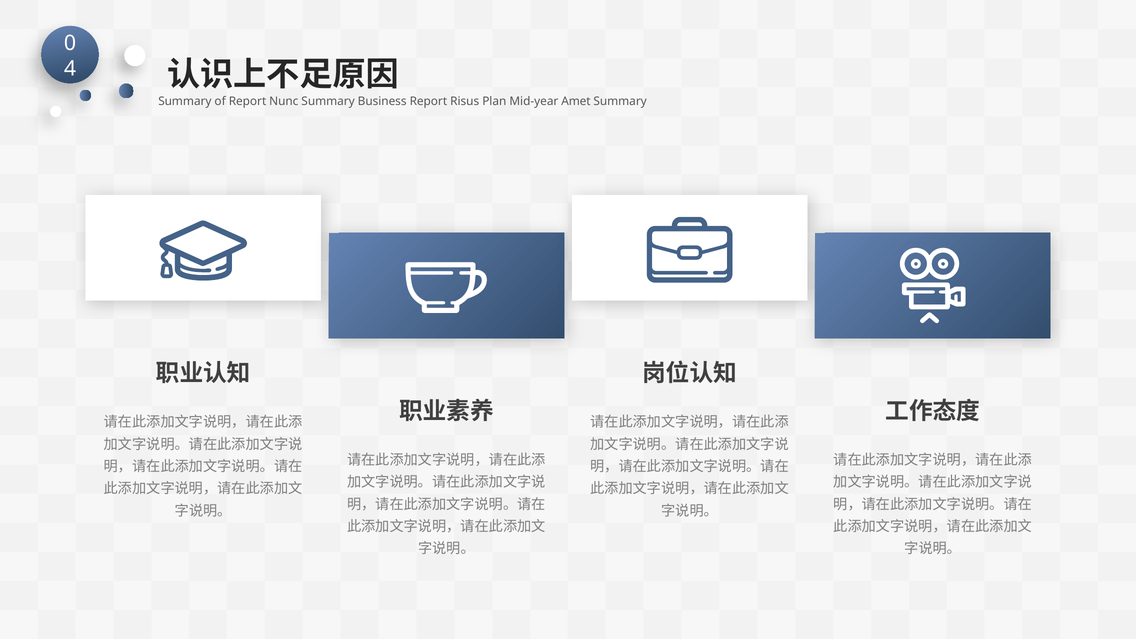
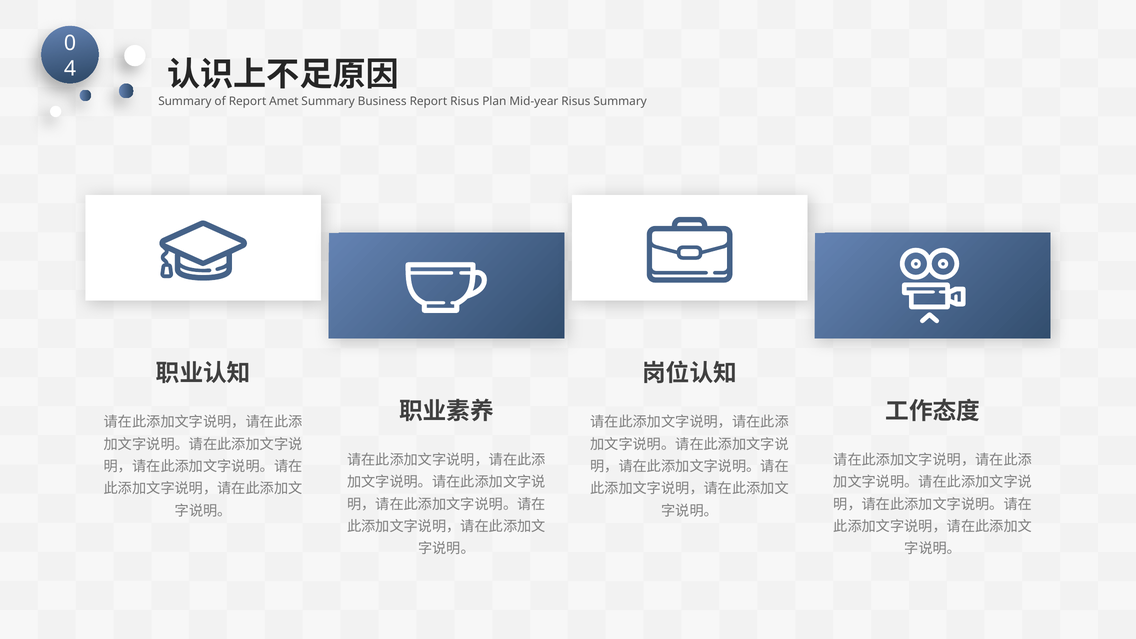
Nunc: Nunc -> Amet (284, 101)
Mid-year Amet: Amet -> Risus (576, 101)
